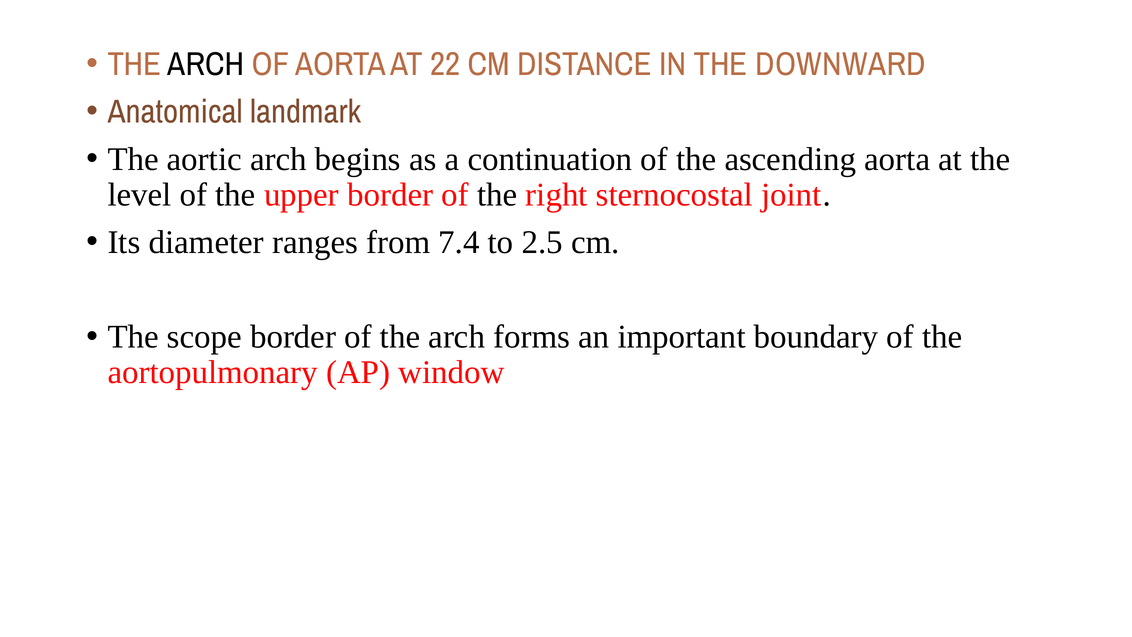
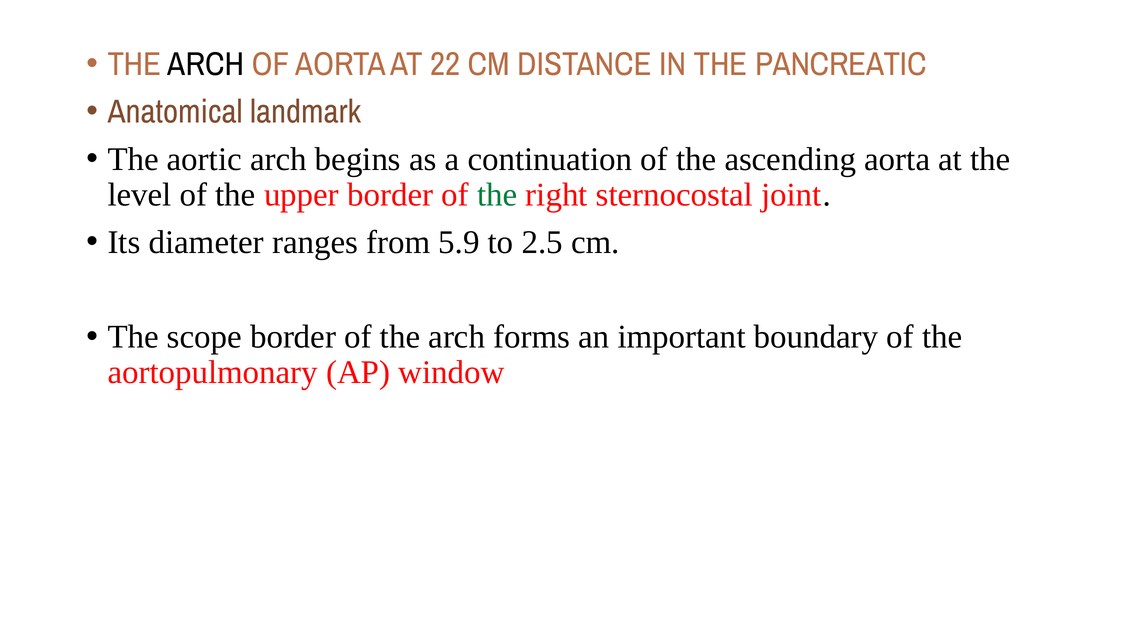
DOWNWARD: DOWNWARD -> PANCREATIC (841, 64)
the colour: black -> green (497, 195)
7.4: 7.4 -> 5.9 (459, 242)
